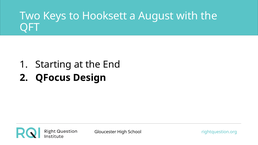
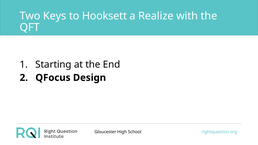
August: August -> Realize (156, 16)
